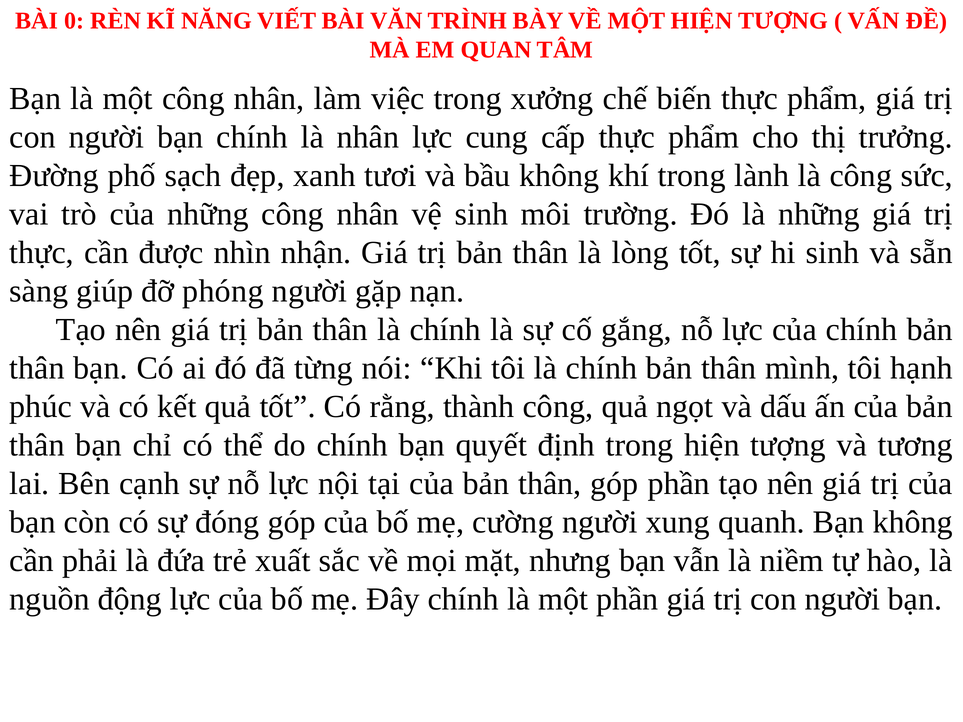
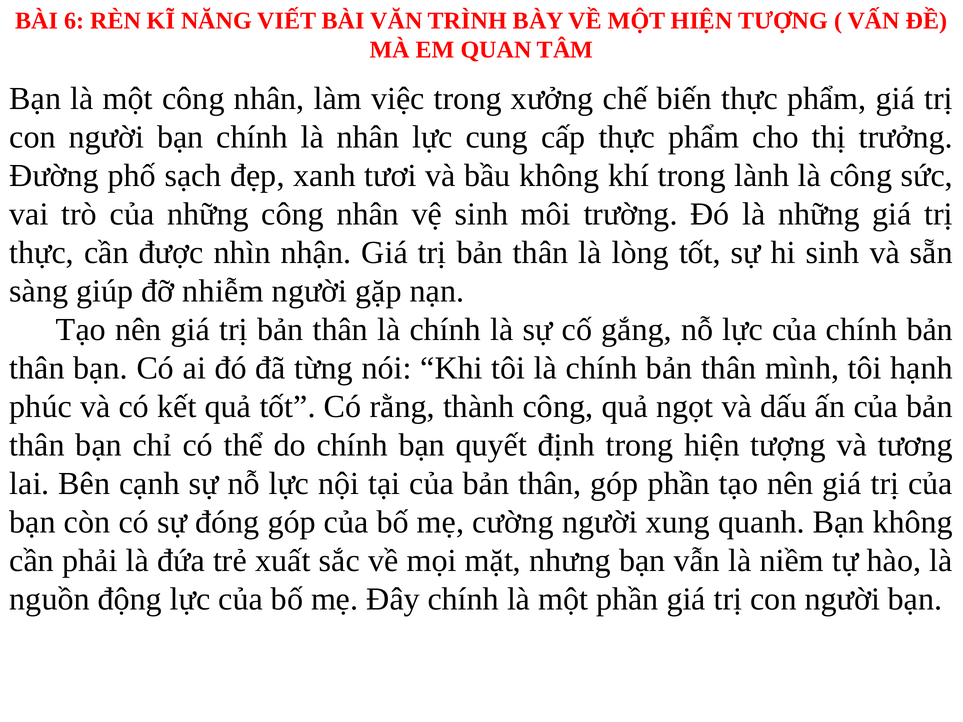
0: 0 -> 6 (74, 21)
phóng: phóng -> nhiễm (223, 291)
